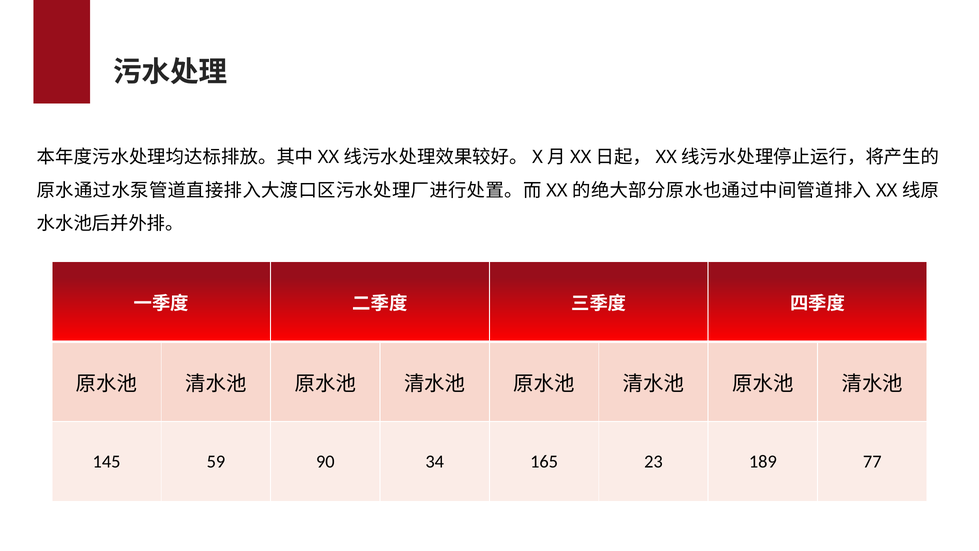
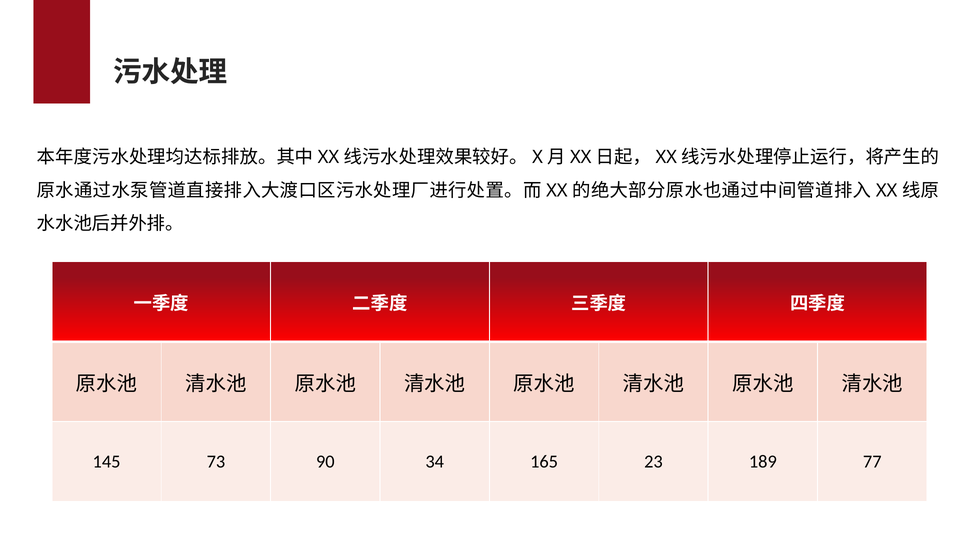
59: 59 -> 73 (216, 462)
